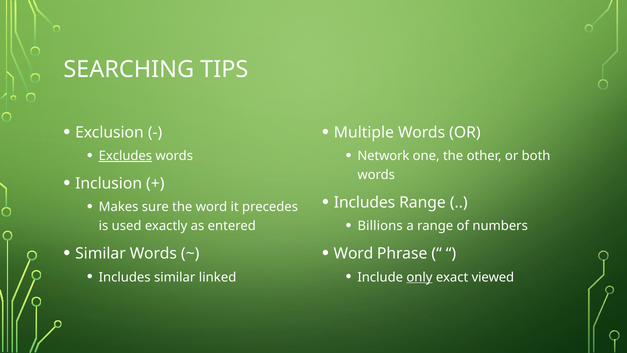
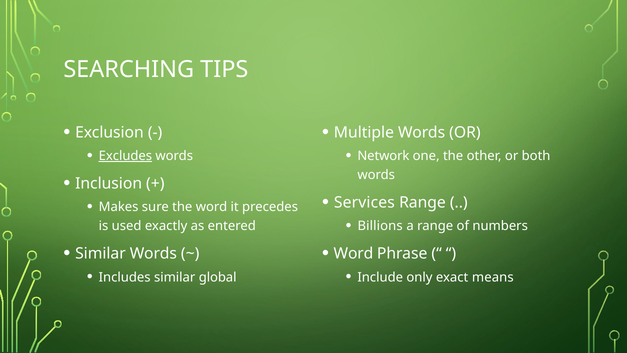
Includes: Includes -> Services (364, 202)
linked: linked -> global (218, 277)
only underline: present -> none (419, 277)
viewed: viewed -> means (493, 277)
